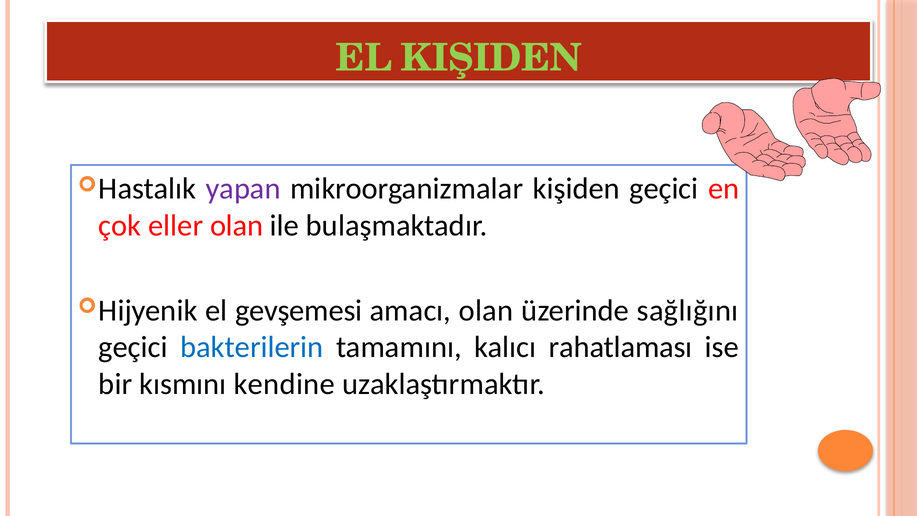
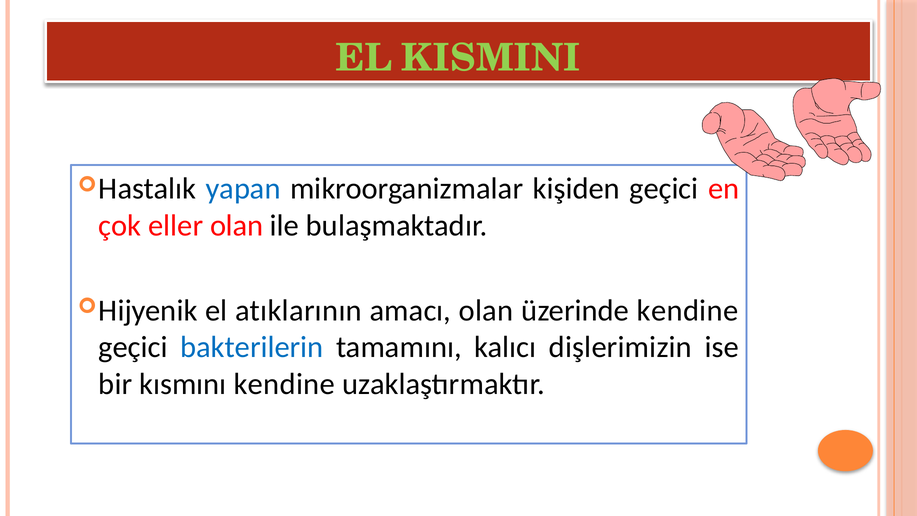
EL KIŞIDEN: KIŞIDEN -> KISMINI (491, 58)
yapan colour: purple -> blue (243, 189)
gevşemesi: gevşemesi -> atıklarının (298, 310)
üzerinde sağlığını: sağlığını -> kendine (688, 310)
rahatlaması: rahatlaması -> dişlerimizin (620, 347)
